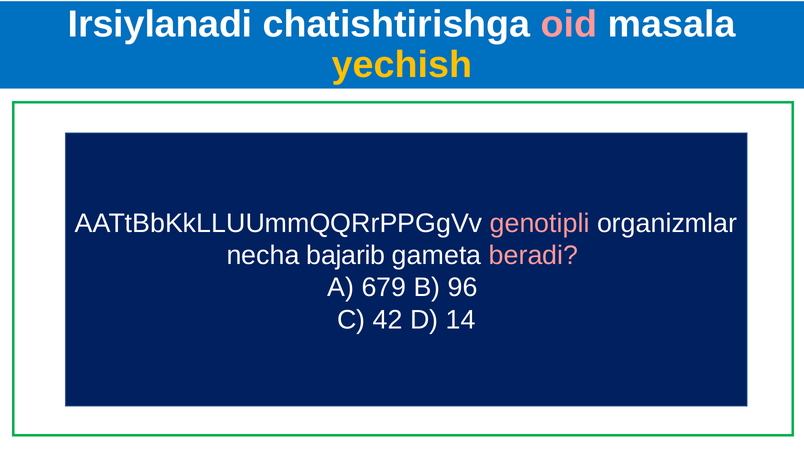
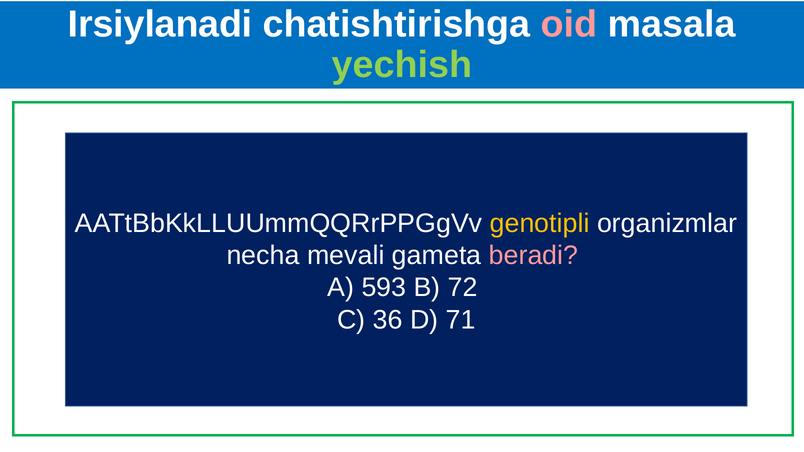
yechish colour: yellow -> light green (402, 65)
genotipli colour: pink -> yellow (540, 223)
bajarib: bajarib -> mevali (346, 256)
679: 679 -> 593 (384, 288)
96: 96 -> 72 (463, 288)
42: 42 -> 36 (388, 320)
14: 14 -> 71 (461, 320)
